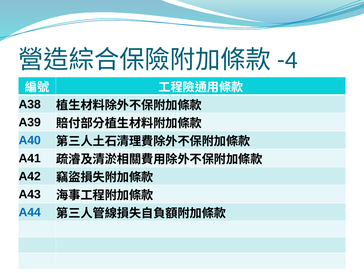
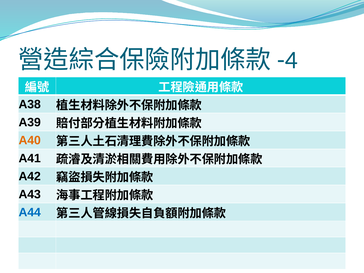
A40 colour: blue -> orange (30, 140)
